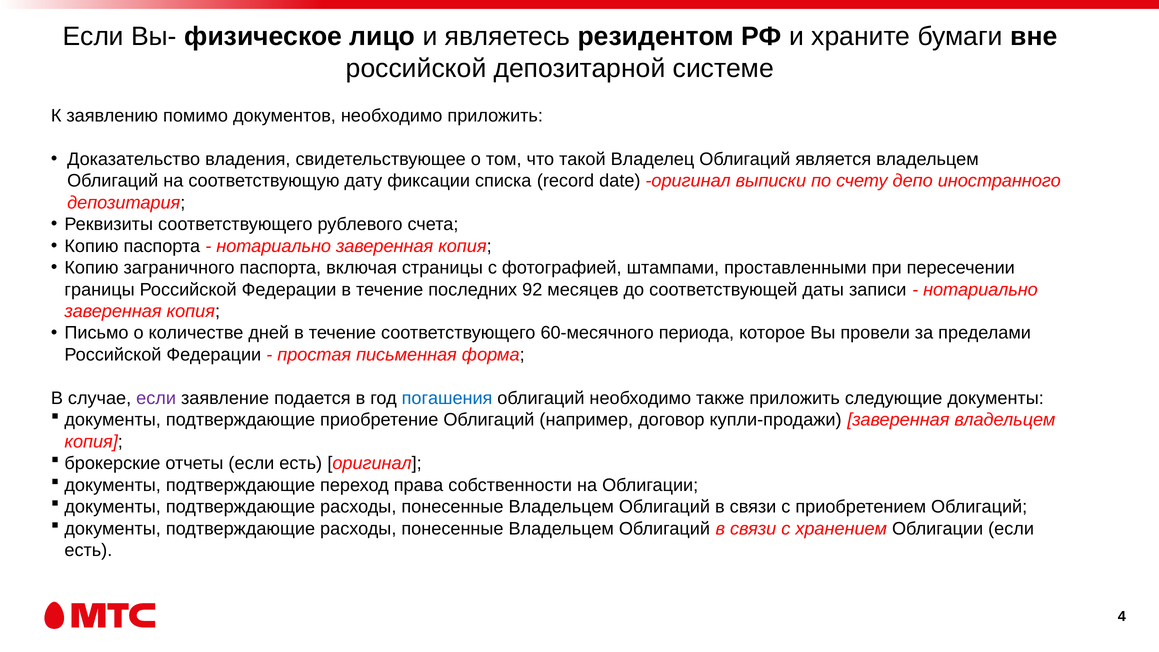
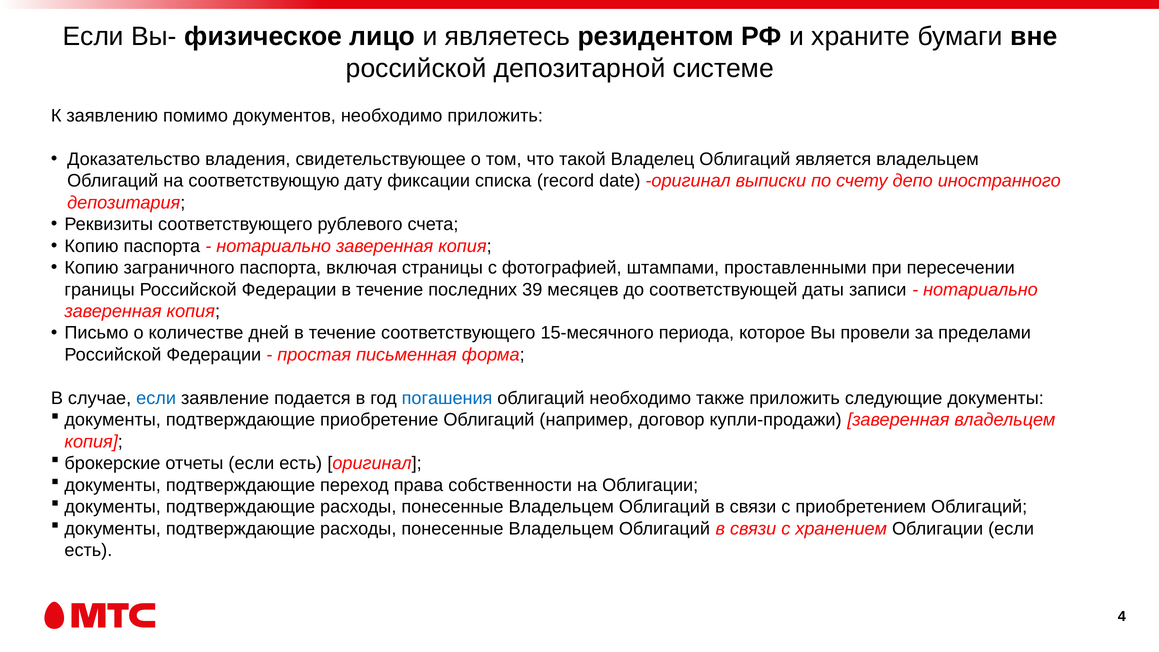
92: 92 -> 39 (532, 290)
60-месячного: 60-месячного -> 15-месячного (597, 333)
если colour: purple -> blue (156, 398)
